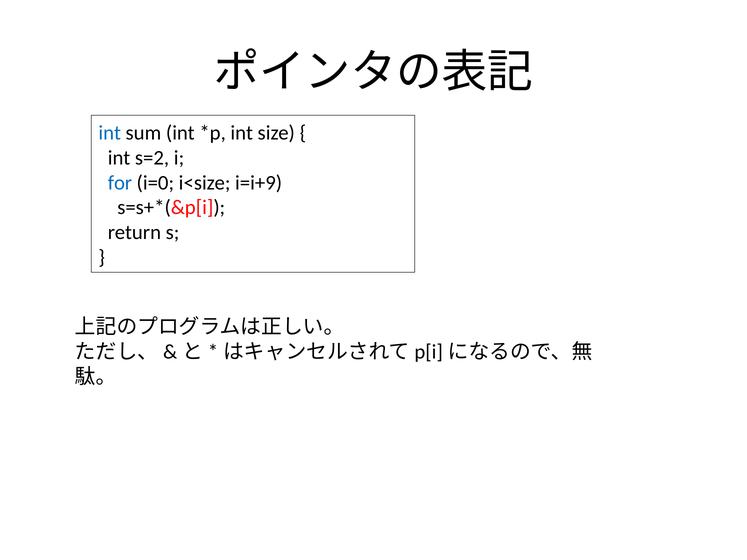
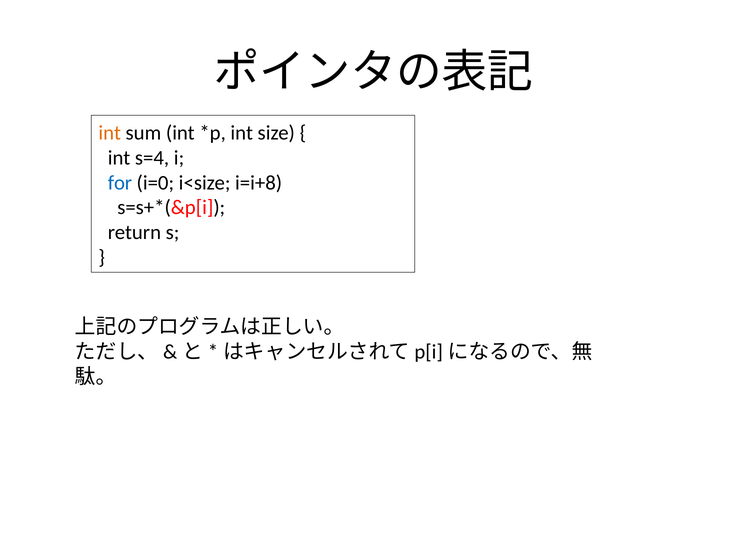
int colour: blue -> orange (110, 133)
s=2: s=2 -> s=4 (152, 158)
i=i+9: i=i+9 -> i=i+8 (259, 183)
